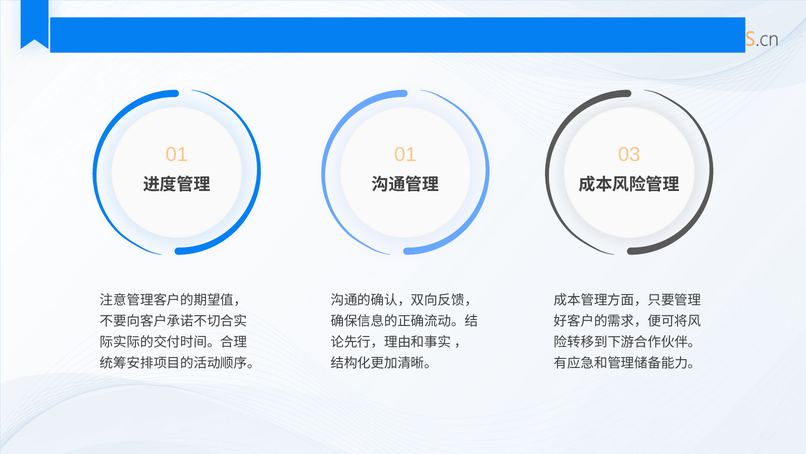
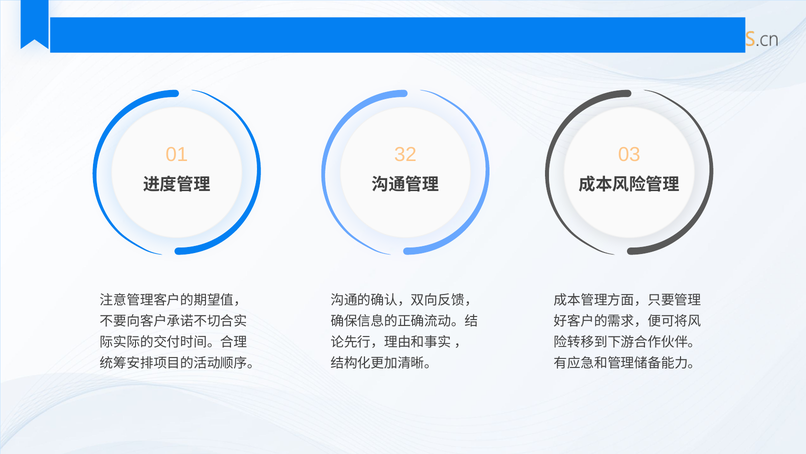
01 01: 01 -> 32 (405, 154)
